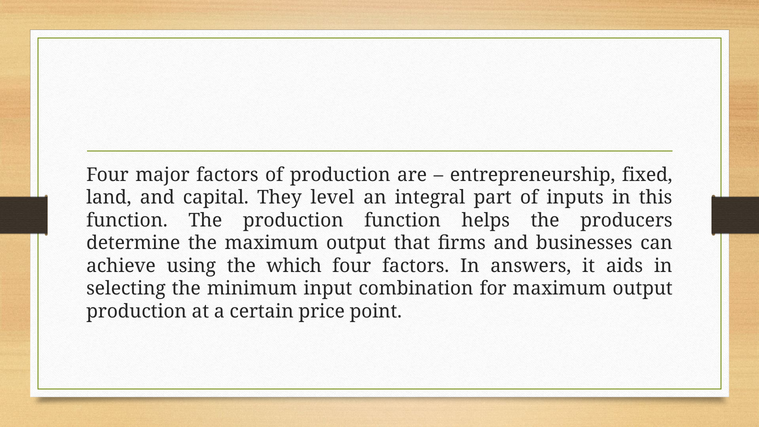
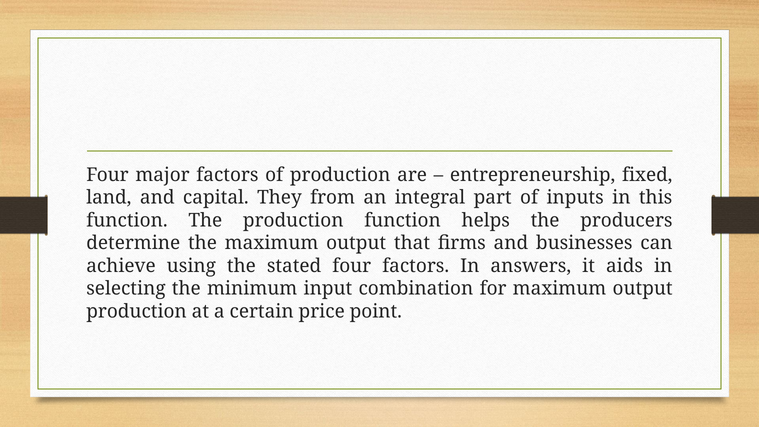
level: level -> from (333, 198)
which: which -> stated (294, 266)
